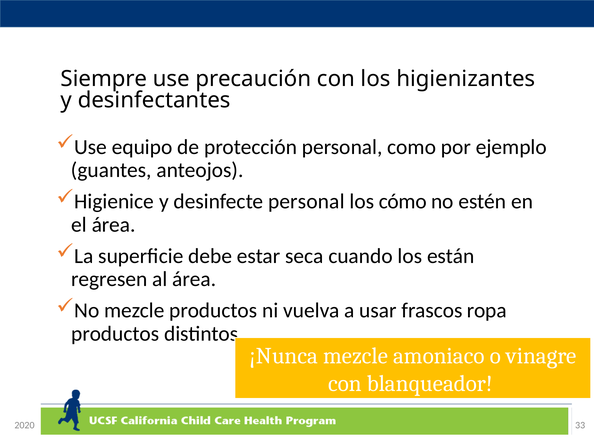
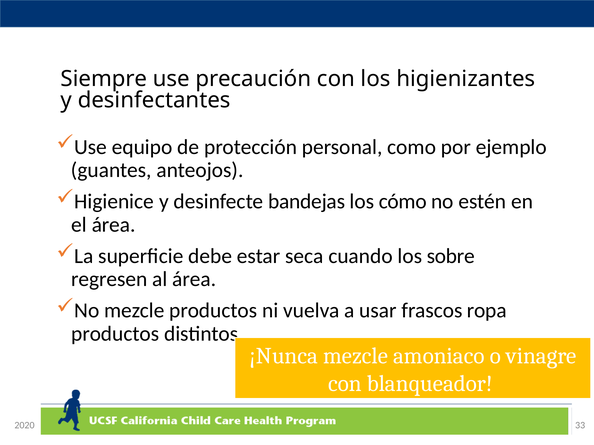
desinfecte personal: personal -> bandejas (307, 202)
están: están -> sobre (451, 256)
